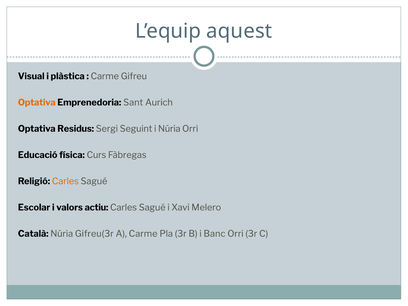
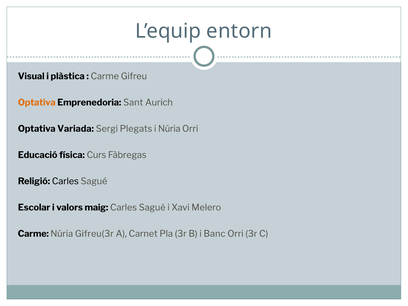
aquest: aquest -> entorn (239, 31)
Residus: Residus -> Variada (76, 129)
Seguint: Seguint -> Plegats (136, 129)
Carles colour: orange -> black (65, 181)
actiu: actiu -> maig (96, 207)
Català: Català -> Carme (33, 234)
A Carme: Carme -> Carnet (143, 234)
